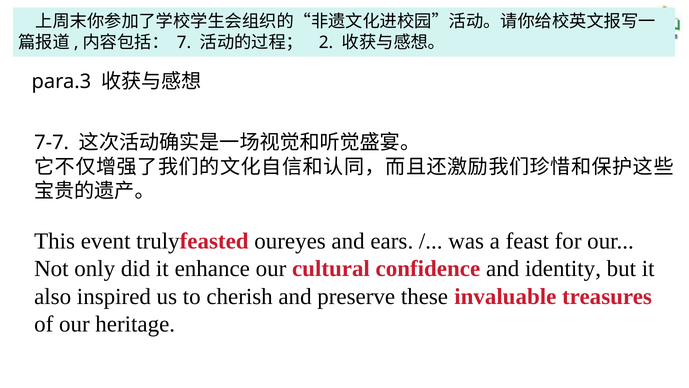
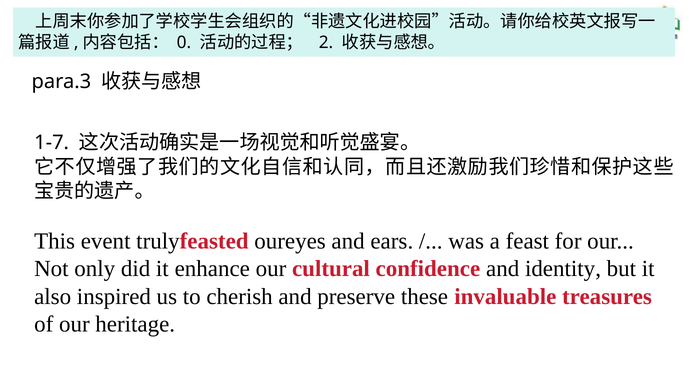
7: 7 -> 0 (184, 42)
7-7: 7-7 -> 1-7 (52, 143)
